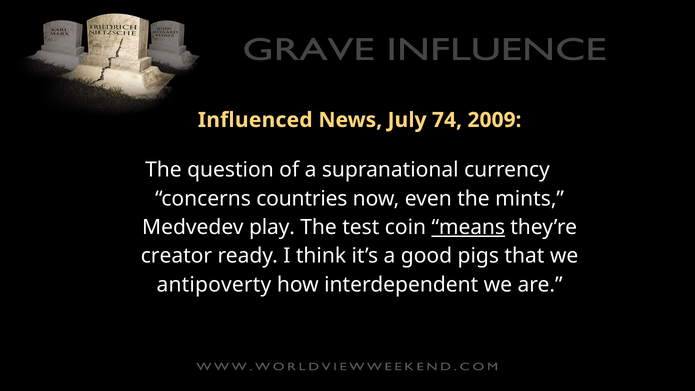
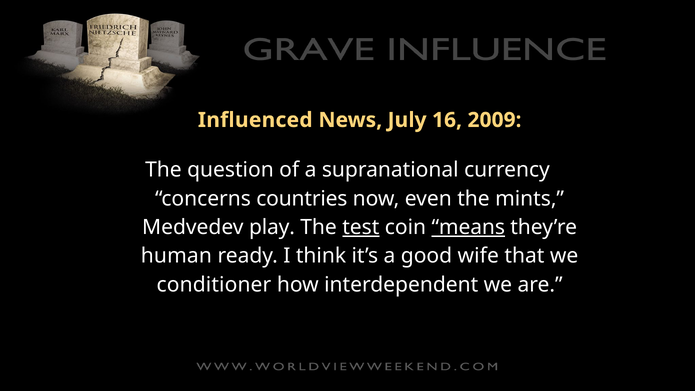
74: 74 -> 16 (447, 120)
test underline: none -> present (361, 227)
creator: creator -> human (176, 256)
pigs: pigs -> wife (478, 256)
antipoverty: antipoverty -> conditioner (214, 285)
